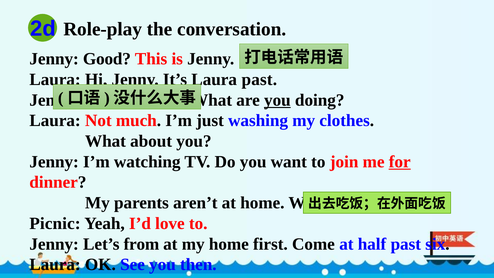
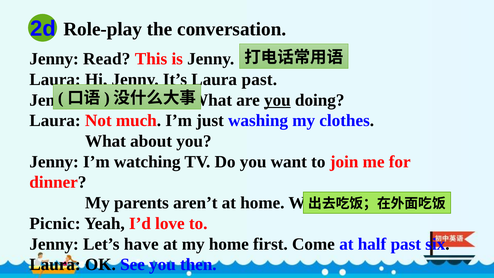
Good: Good -> Read (107, 59)
for underline: present -> none (400, 162)
from: from -> have (141, 244)
